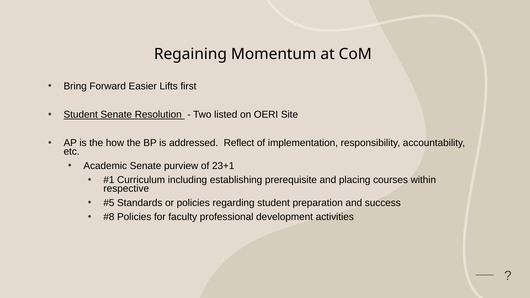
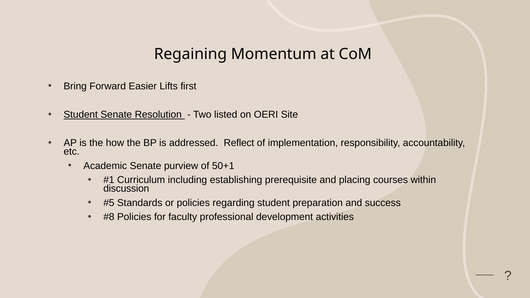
23+1: 23+1 -> 50+1 (223, 166)
respective: respective -> discussion (126, 189)
